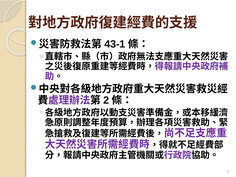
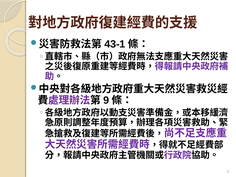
2: 2 -> 9 (106, 100)
